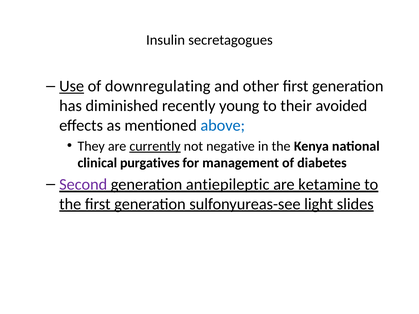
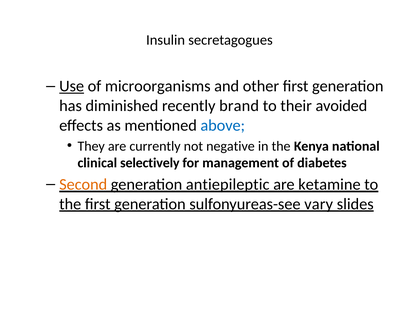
downregulating: downregulating -> microorganisms (158, 86)
young: young -> brand (239, 106)
currently underline: present -> none (155, 146)
purgatives: purgatives -> selectively (150, 163)
Second colour: purple -> orange (83, 185)
light: light -> vary (319, 204)
